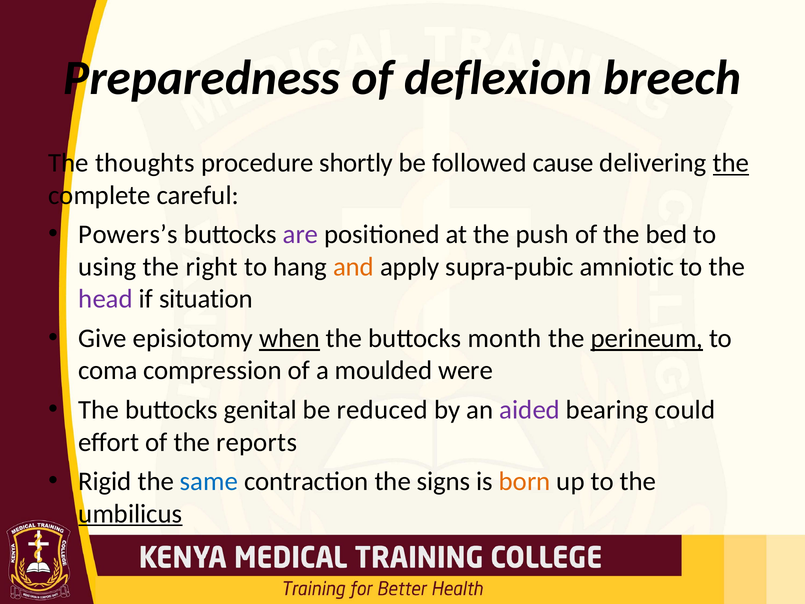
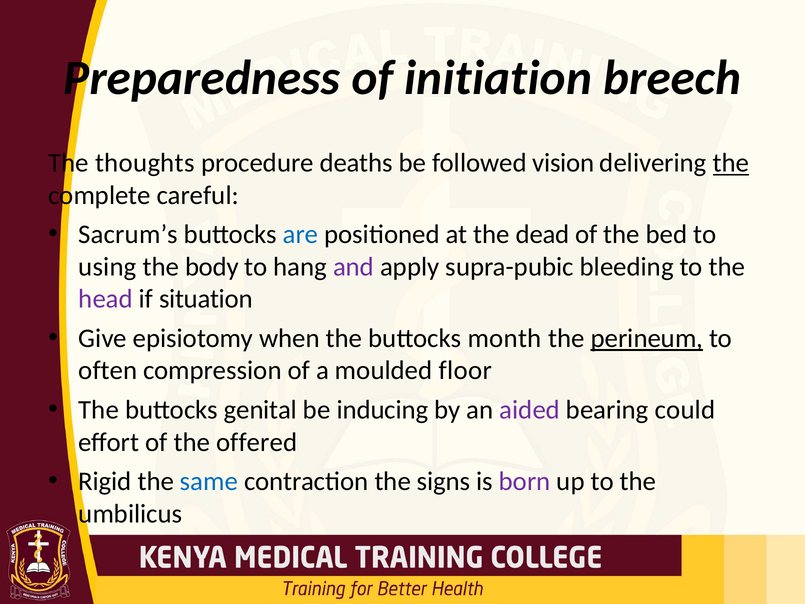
deflexion: deflexion -> initiation (498, 78)
shortly: shortly -> deaths (356, 163)
cause: cause -> vision (563, 163)
Powers’s: Powers’s -> Sacrum’s (128, 235)
are colour: purple -> blue (301, 235)
push: push -> dead (542, 235)
right: right -> body (212, 267)
and colour: orange -> purple (354, 267)
amniotic: amniotic -> bleeding (627, 267)
when underline: present -> none (289, 338)
coma: coma -> often (108, 370)
were: were -> floor (465, 370)
reduced: reduced -> inducing (382, 410)
reports: reports -> offered (257, 442)
born colour: orange -> purple (525, 481)
umbilicus underline: present -> none (130, 514)
